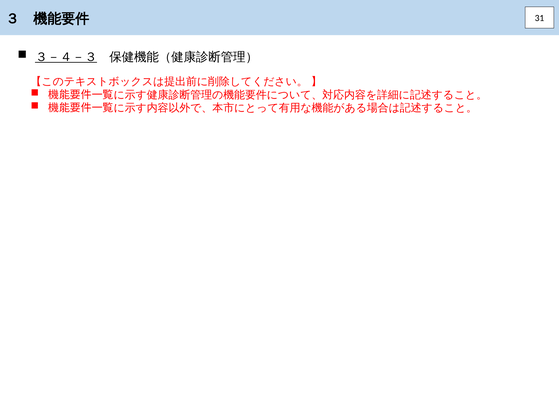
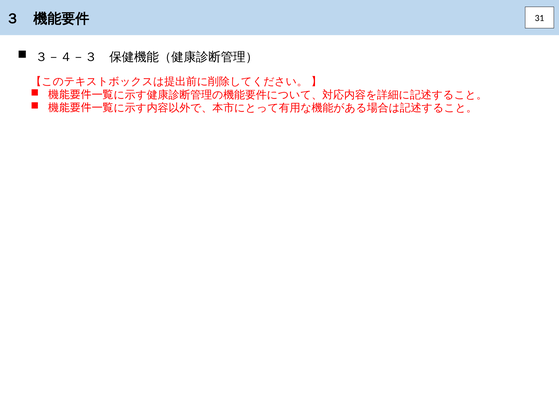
３－４－３ underline: present -> none (66, 57)
